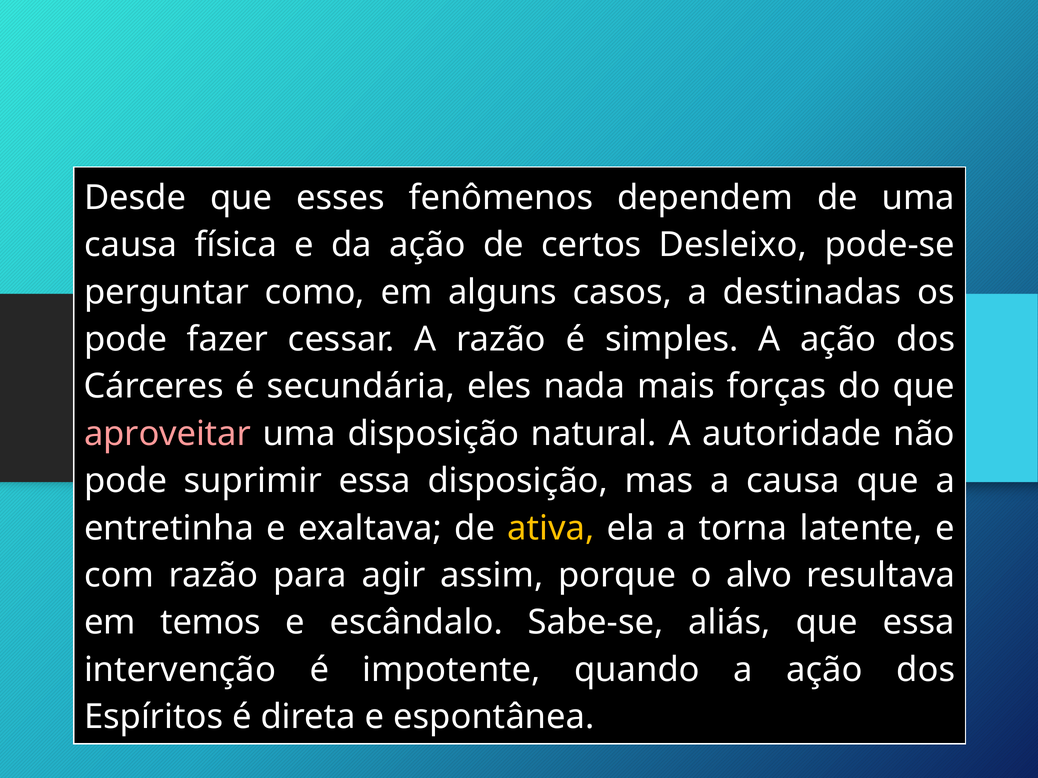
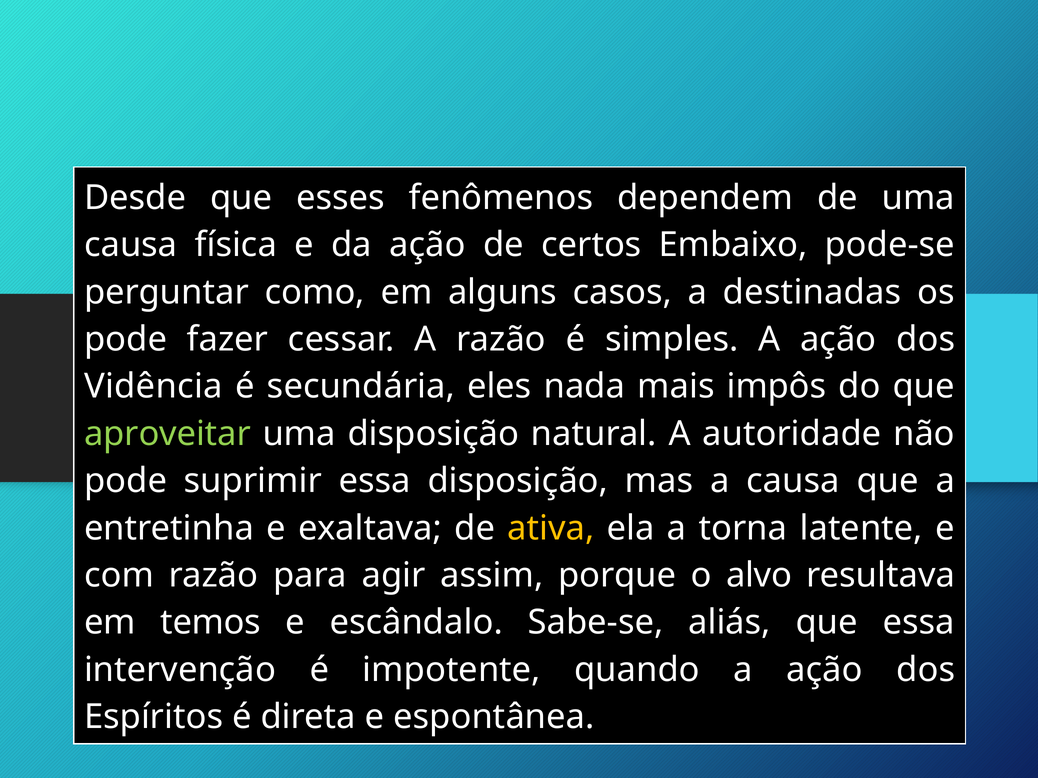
Desleixo: Desleixo -> Embaixo (733, 245)
Cárceres: Cárceres -> Vidência (153, 387)
forças: forças -> impôs (777, 387)
aproveitar colour: pink -> light green (167, 434)
